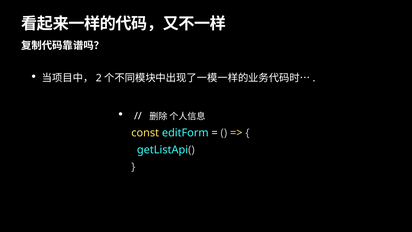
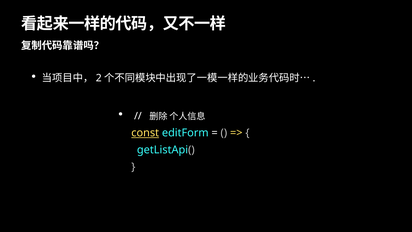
const underline: none -> present (145, 133)
